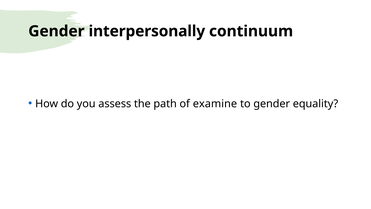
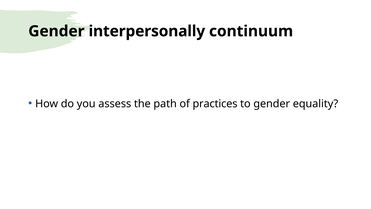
examine: examine -> practices (215, 104)
